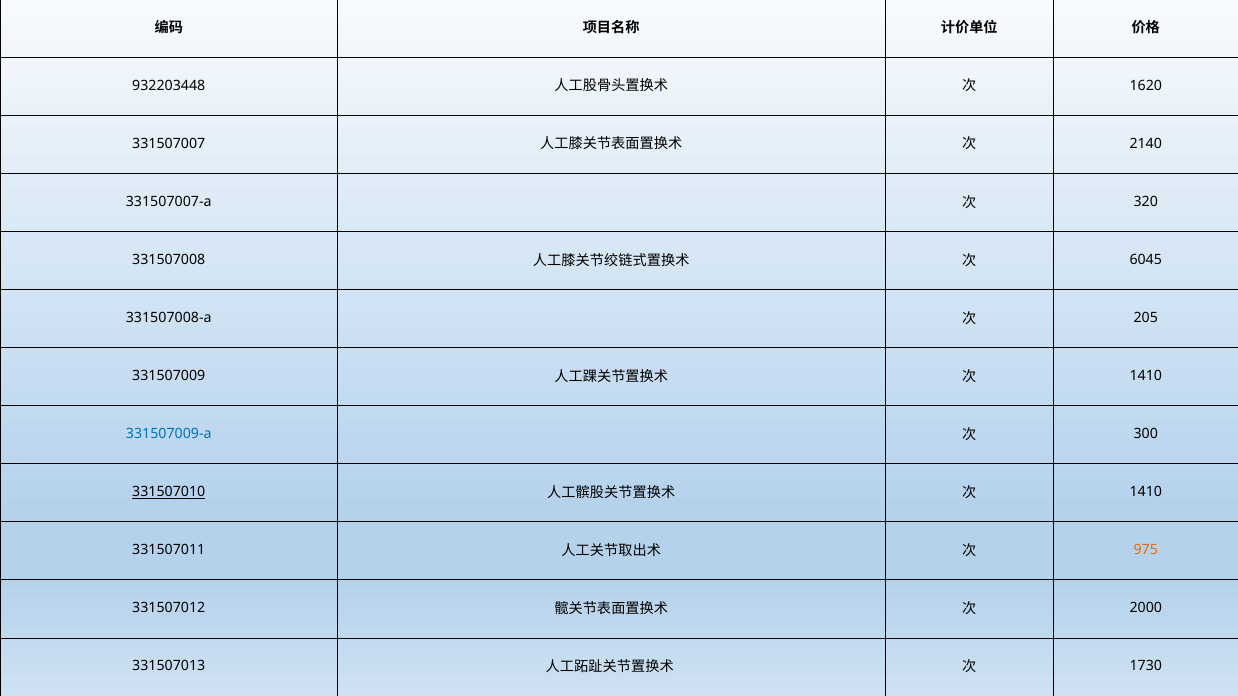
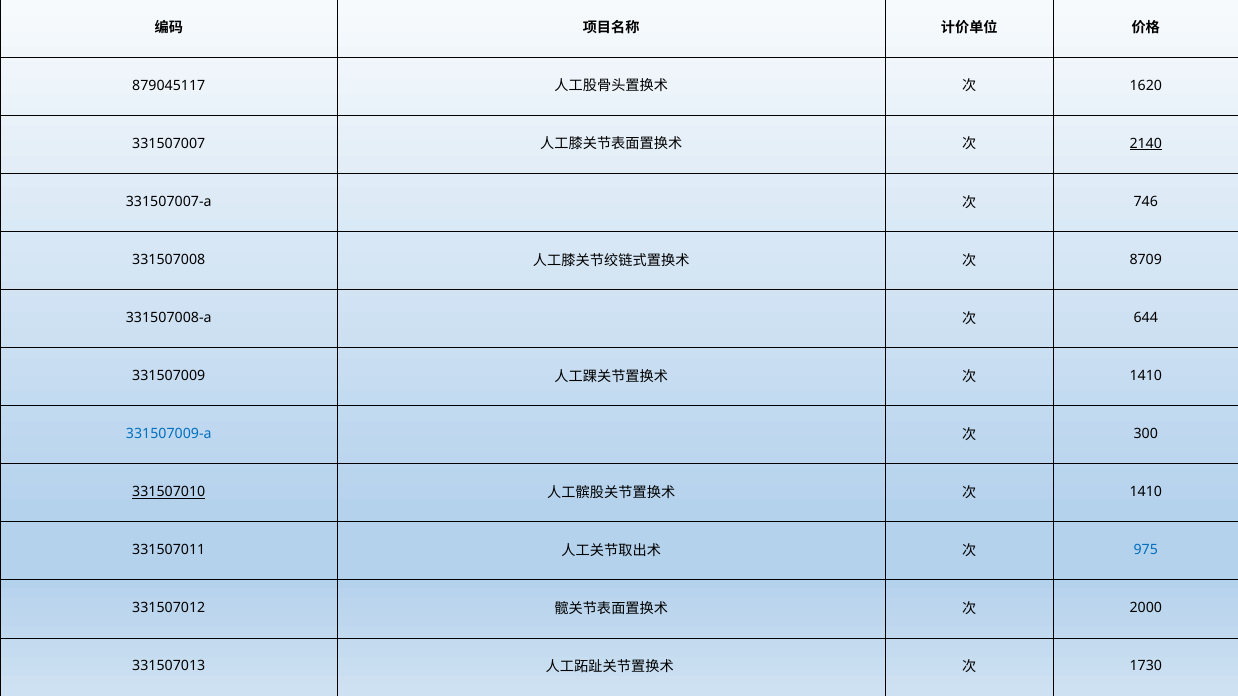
932203448: 932203448 -> 879045117 (169, 86)
2140 underline: none -> present (1146, 144)
320: 320 -> 746 (1146, 202)
6045: 6045 -> 8709 (1146, 260)
205: 205 -> 644 (1146, 318)
975 colour: orange -> blue (1146, 550)
